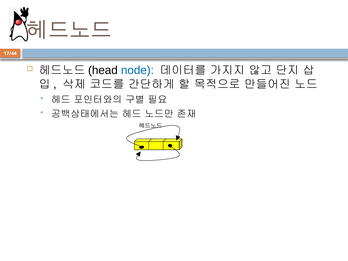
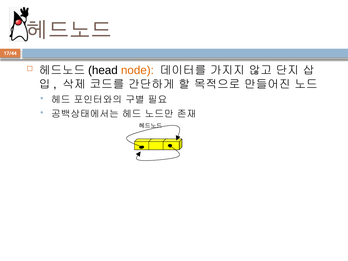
node colour: blue -> orange (137, 70)
